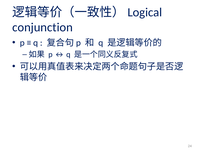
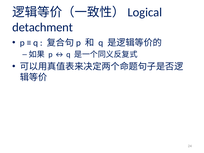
conjunction: conjunction -> detachment (43, 27)
